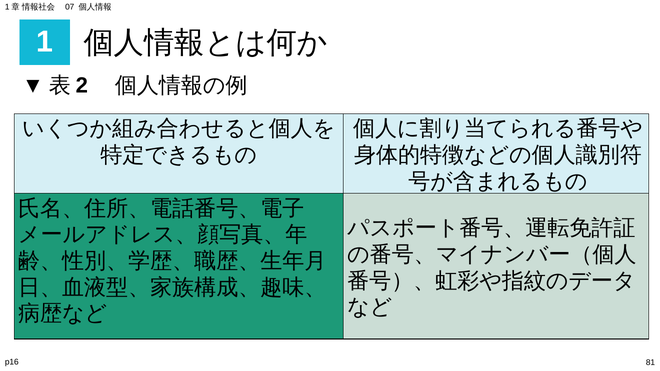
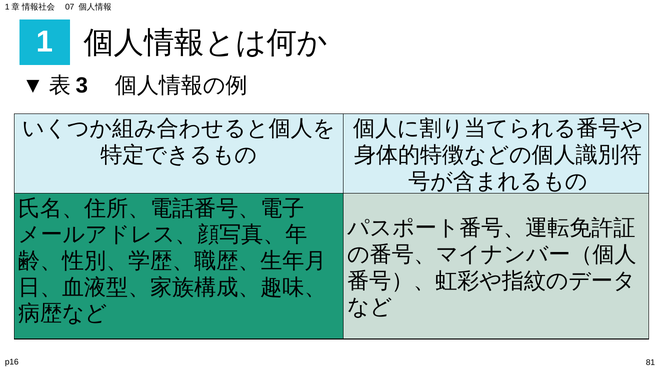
2: 2 -> 3 (82, 86)
